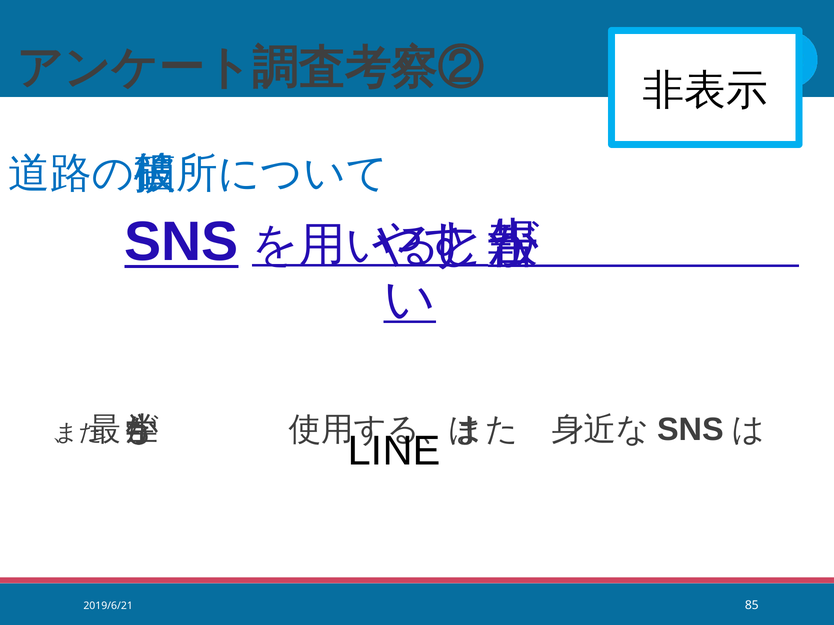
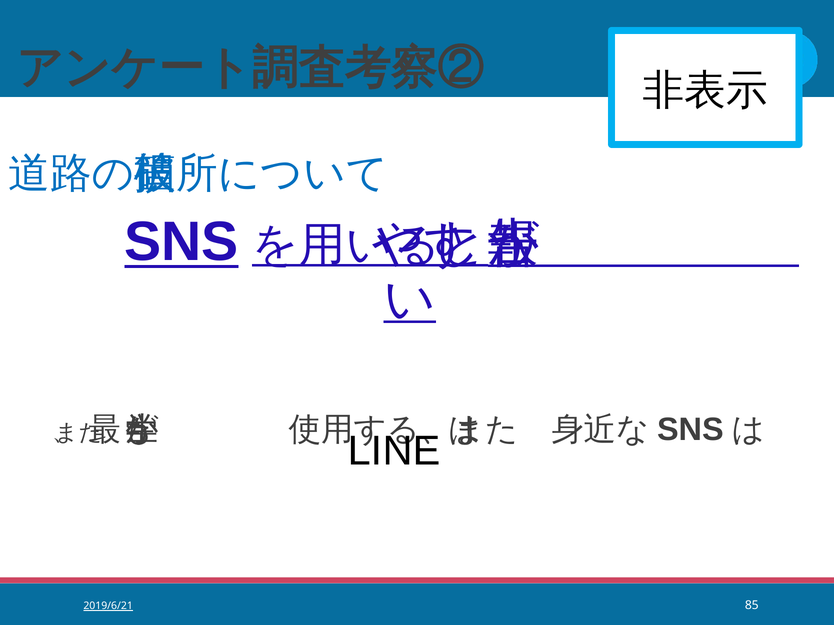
2019/6/21 underline: none -> present (108, 607)
